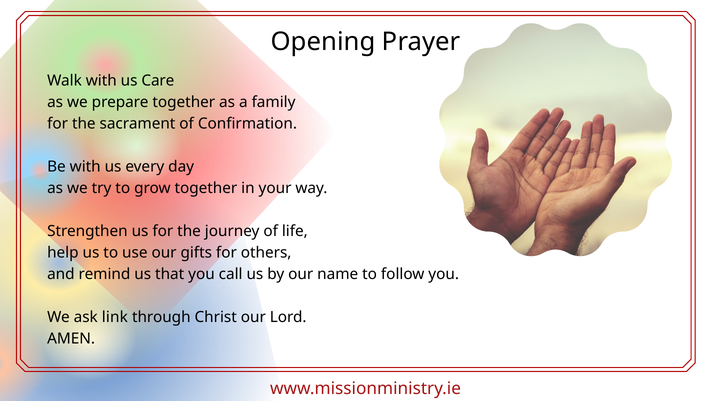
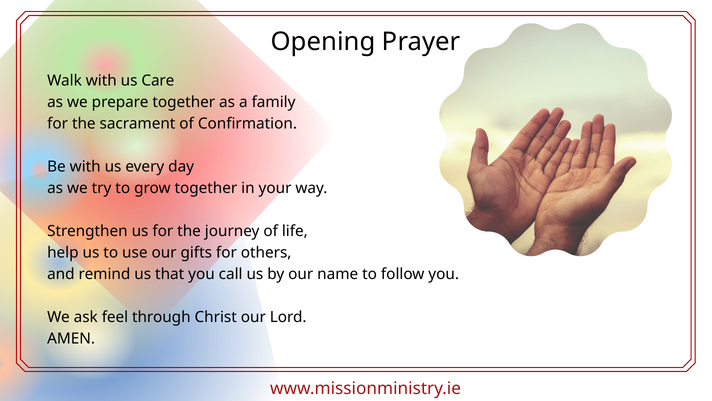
link: link -> feel (115, 317)
